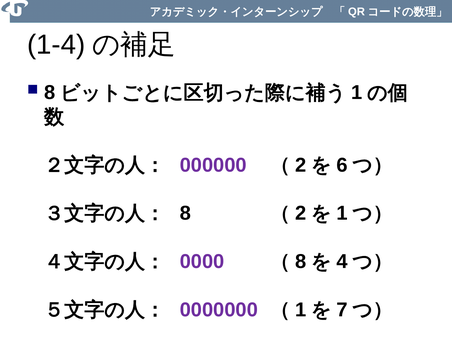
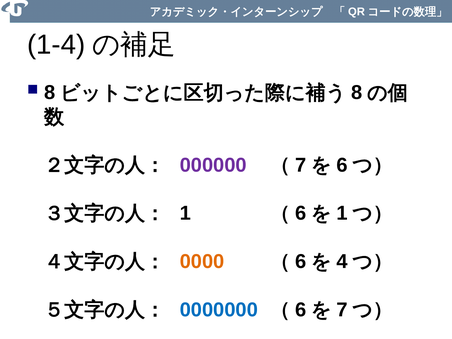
1: 1 -> 8 (357, 93)
2: 2 -> 7 (301, 165)
8: 8 -> 1 (185, 213)
2: 2 -> 6 (301, 213)
0000 colour: purple -> orange (202, 261)
8: 8 -> 6 (301, 261)
0000000 colour: purple -> blue (219, 310)
1: 1 -> 6 (301, 310)
